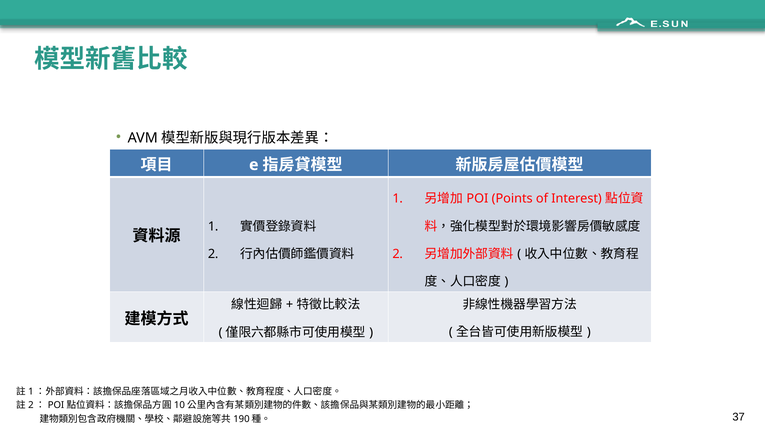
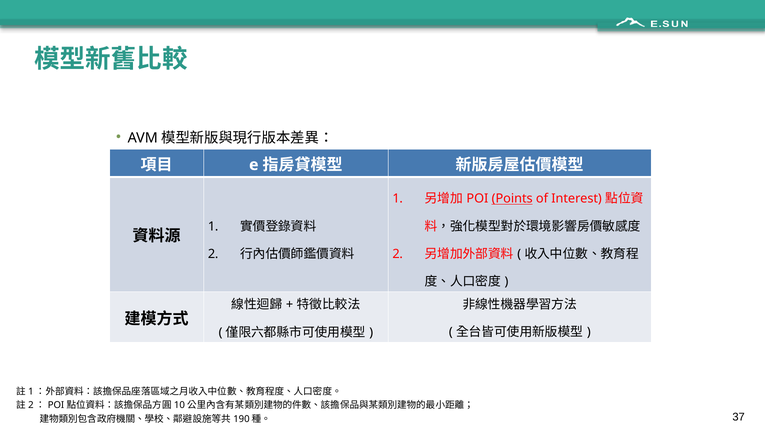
Points underline: none -> present (512, 199)
